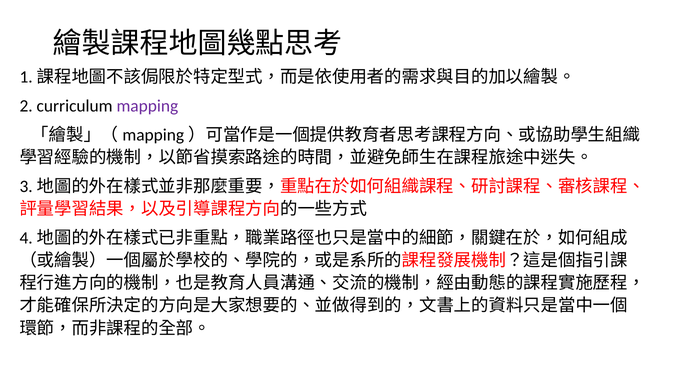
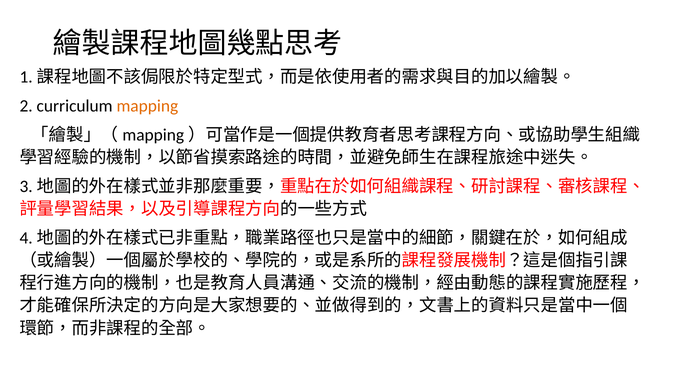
mapping colour: purple -> orange (147, 106)
